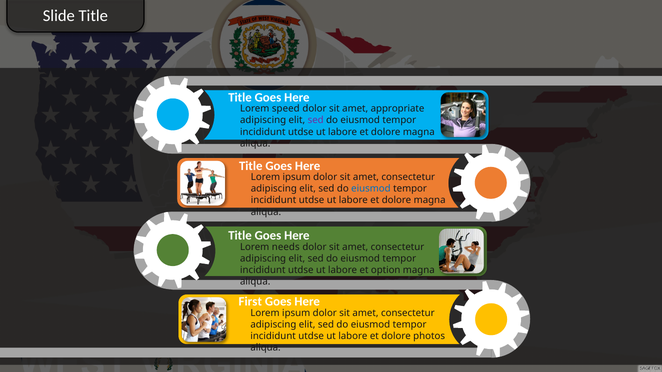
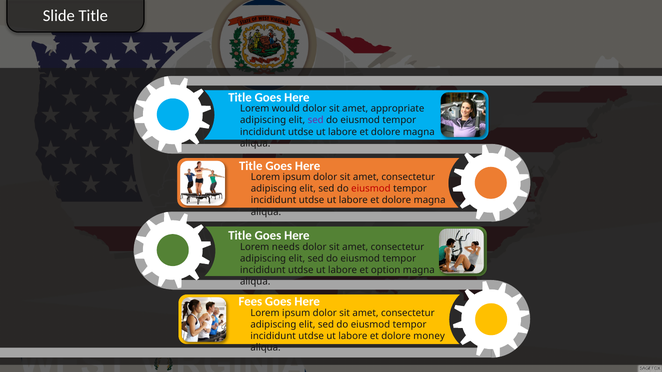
speed: speed -> would (286, 109)
eiusmod colour: blue -> red (371, 189)
First: First -> Fees (250, 302)
photos: photos -> money (429, 336)
